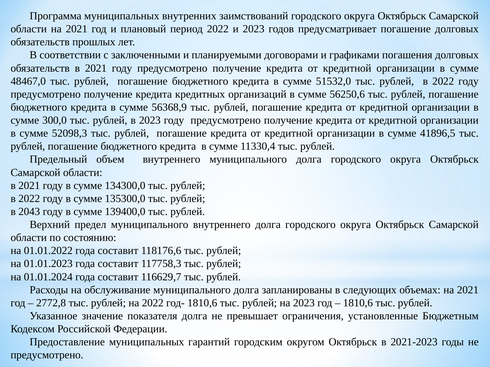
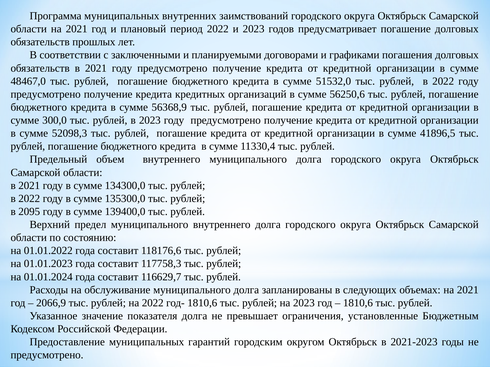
2043: 2043 -> 2095 (29, 212)
2772,8: 2772,8 -> 2066,9 (51, 303)
